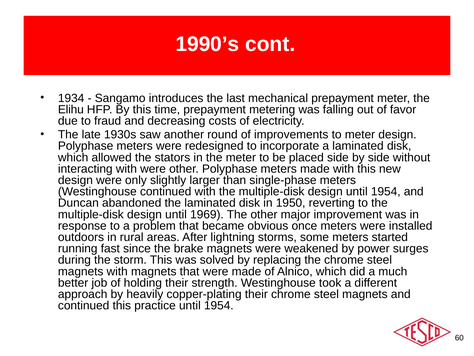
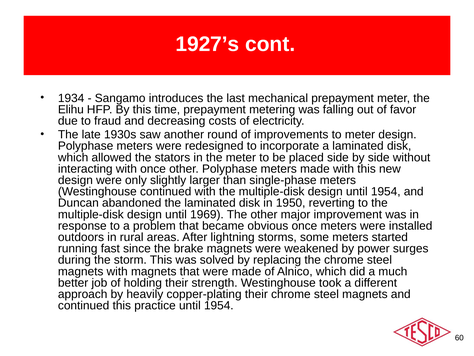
1990’s: 1990’s -> 1927’s (207, 44)
with were: were -> once (153, 169)
